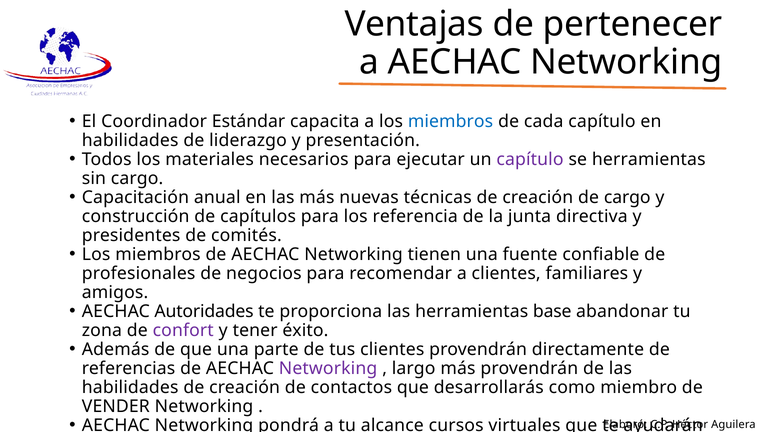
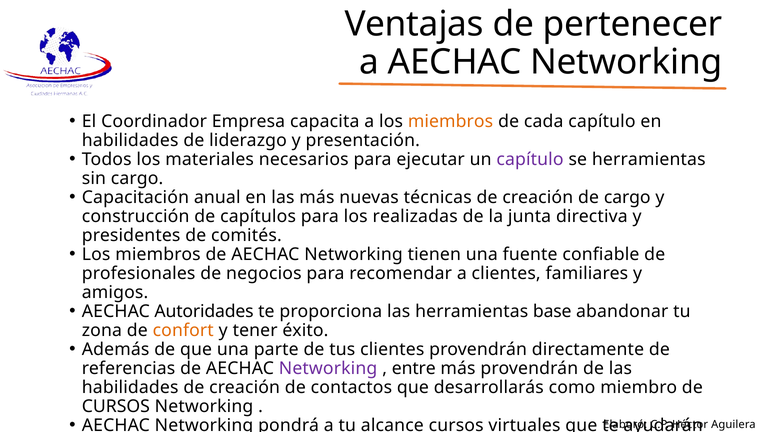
Estándar: Estándar -> Empresa (248, 122)
miembros colour: blue -> orange (451, 122)
referencia: referencia -> realizadas (415, 217)
confort colour: purple -> orange (183, 331)
largo: largo -> entre (414, 369)
VENDER: VENDER -> CURSOS (116, 407)
